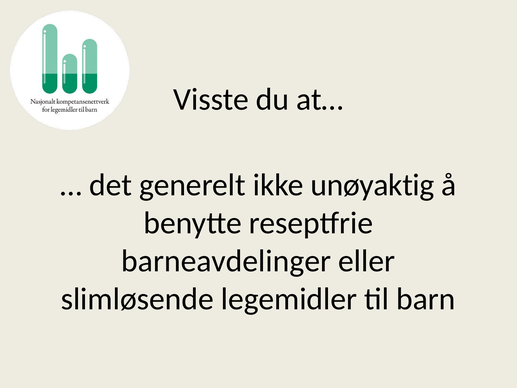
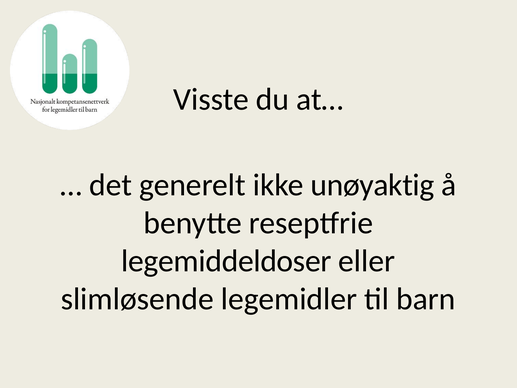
barneavdelinger: barneavdelinger -> legemiddeldoser (226, 261)
